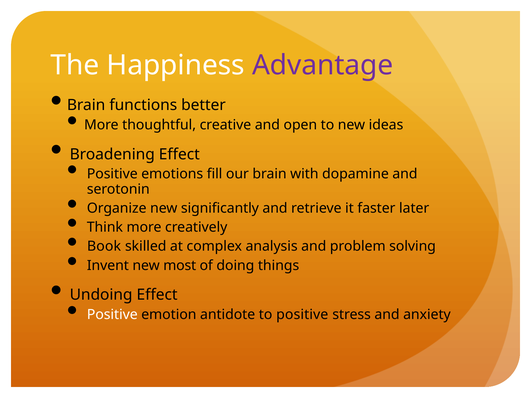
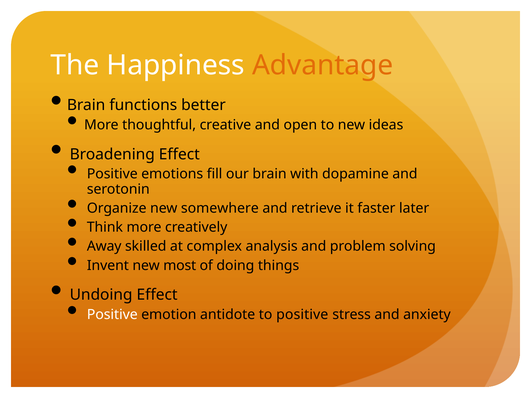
Advantage colour: purple -> orange (323, 65)
significantly: significantly -> somewhere (220, 208)
Book: Book -> Away (104, 246)
